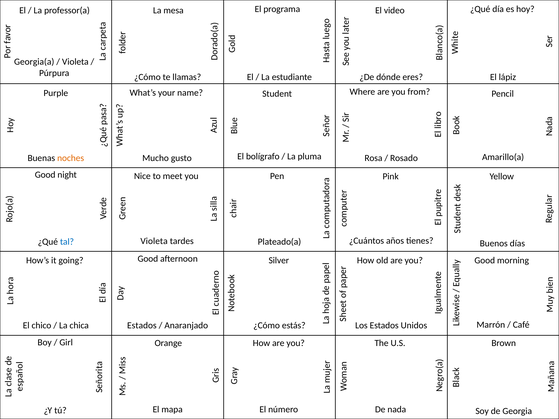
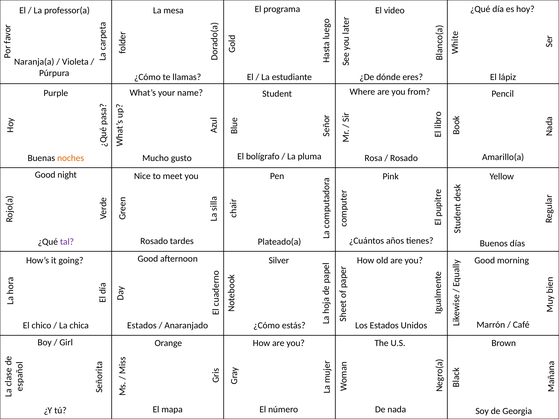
Georgia(a: Georgia(a -> Naranja(a (34, 62)
Violeta: Violeta -> Rosado (154, 241)
tal colour: blue -> purple (67, 242)
